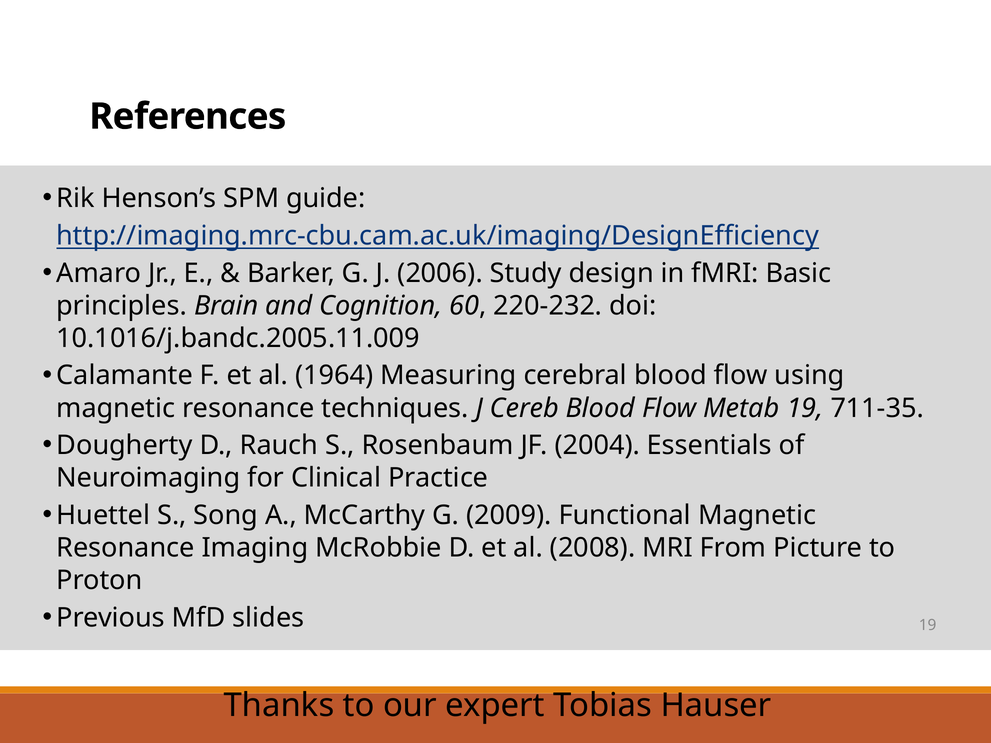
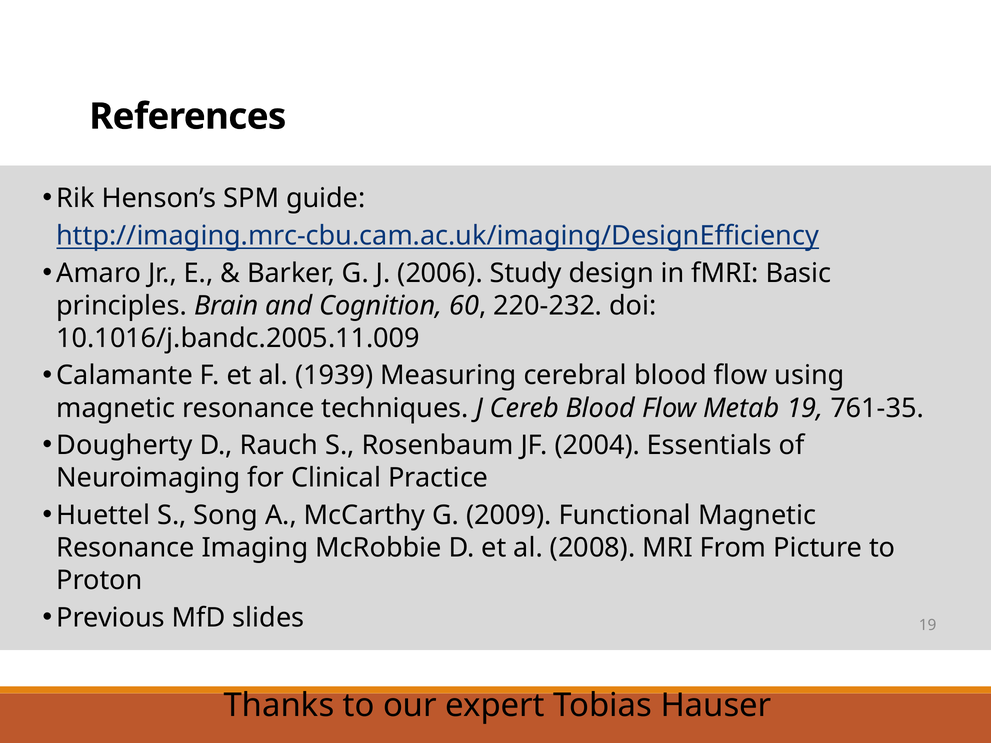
1964: 1964 -> 1939 (334, 376)
711-35: 711-35 -> 761-35 (877, 408)
